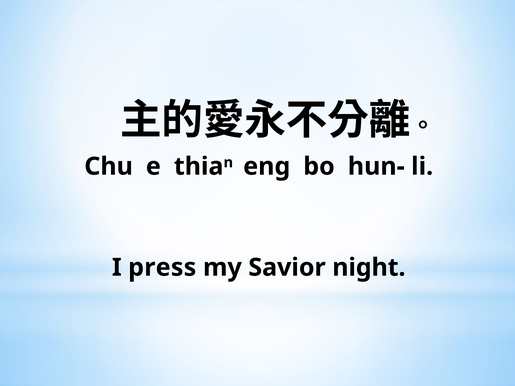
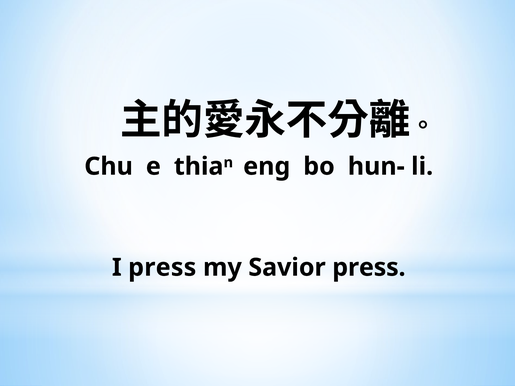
Savior night: night -> press (369, 268)
